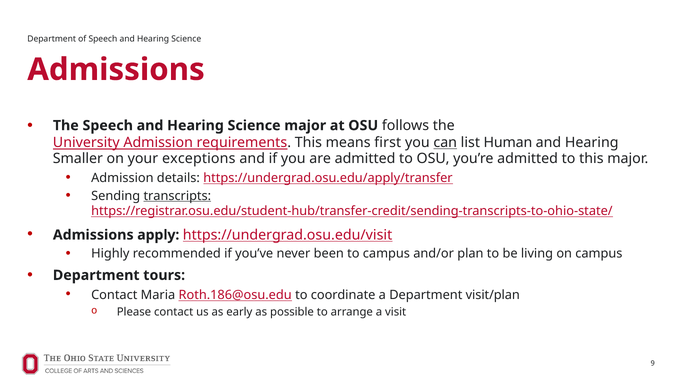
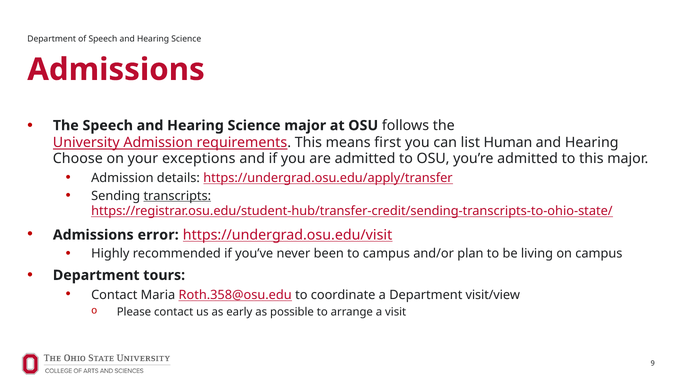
can underline: present -> none (445, 142)
Smaller: Smaller -> Choose (78, 158)
apply: apply -> error (158, 235)
Roth.186@osu.edu: Roth.186@osu.edu -> Roth.358@osu.edu (235, 295)
visit/plan: visit/plan -> visit/view (493, 295)
